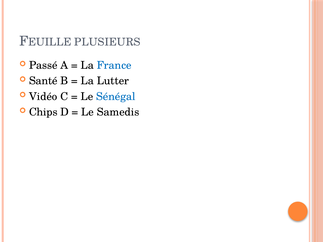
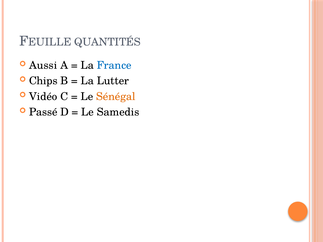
PLUSIEURS: PLUSIEURS -> QUANTITÉS (107, 42)
Passé: Passé -> Aussi (43, 65)
Santé: Santé -> Chips (43, 81)
Sénégal colour: blue -> orange (116, 97)
Chips: Chips -> Passé (43, 112)
